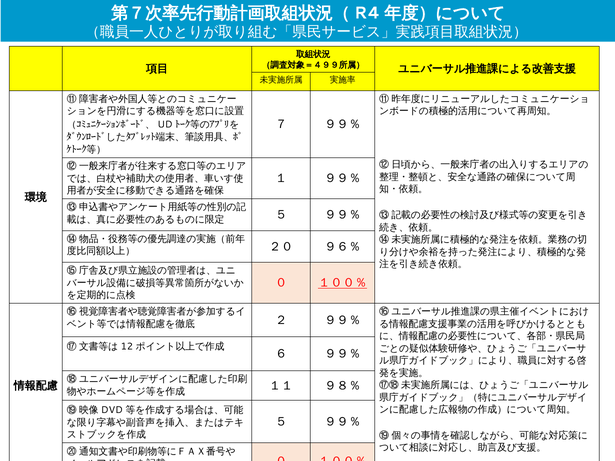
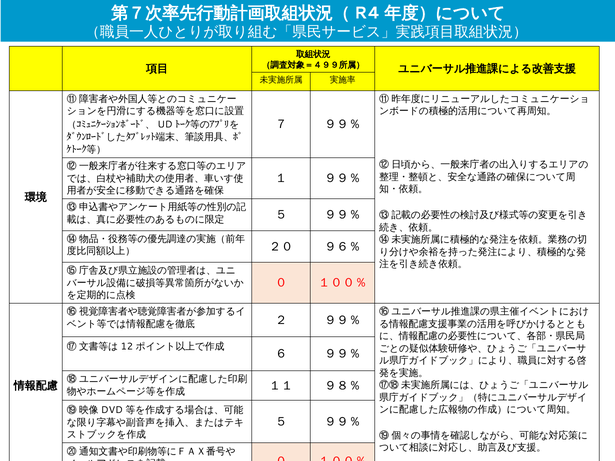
１００％ underline: present -> none (343, 283)
